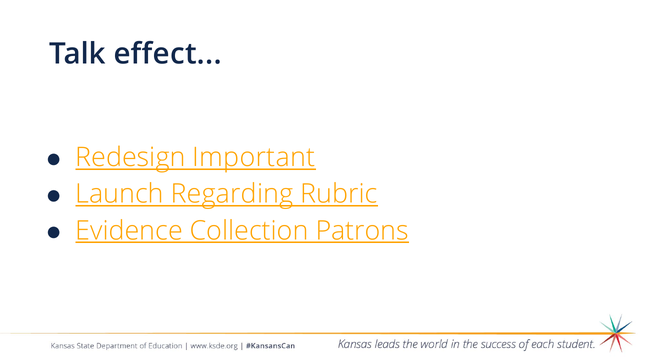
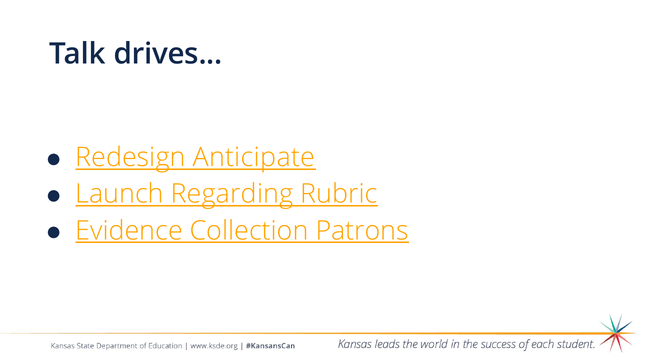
effect: effect -> drives (168, 54)
Important: Important -> Anticipate (254, 158)
